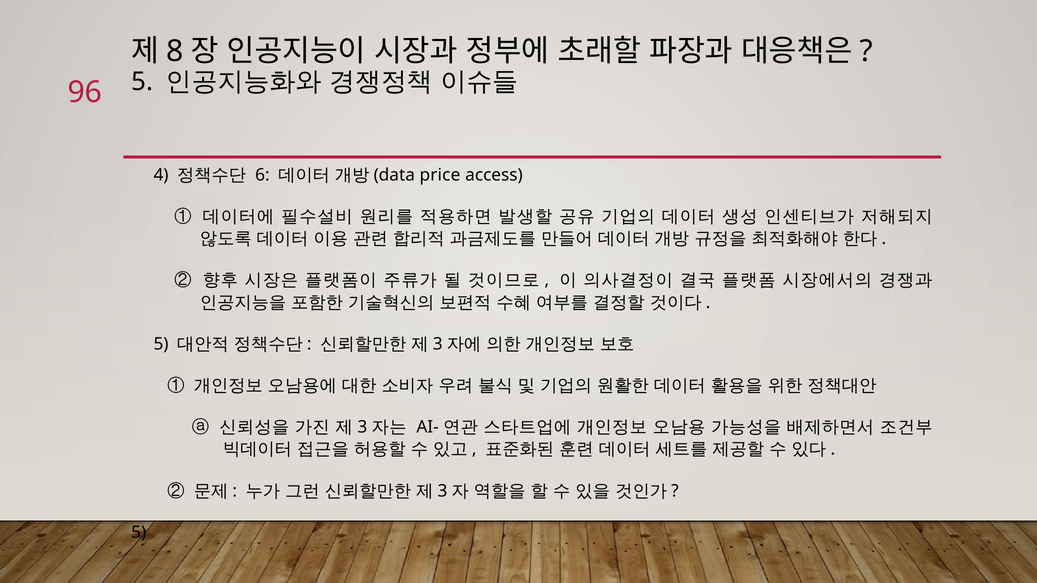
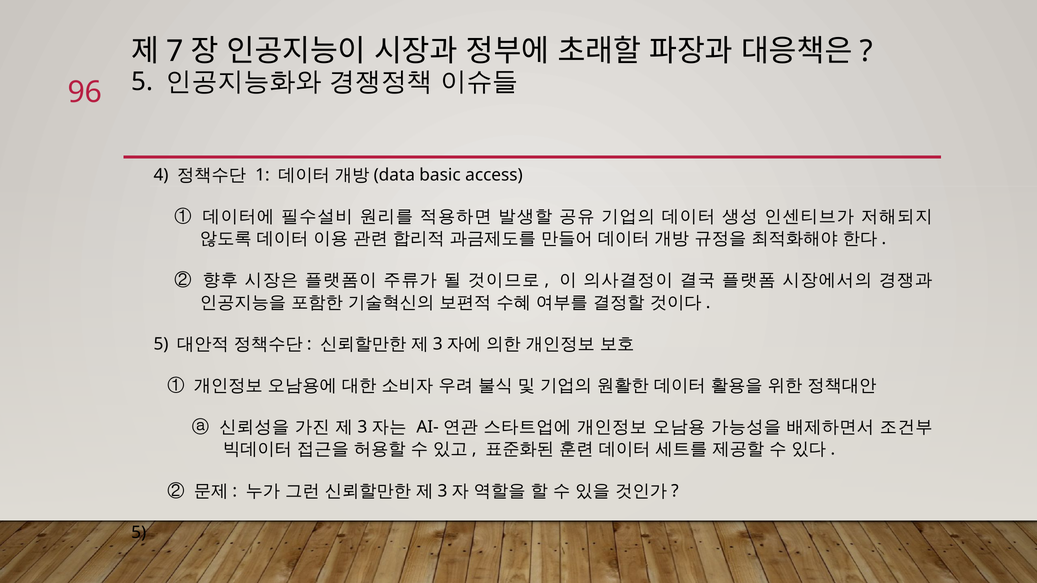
8: 8 -> 7 (175, 51)
6: 6 -> 1 (262, 175)
price: price -> basic (440, 175)
